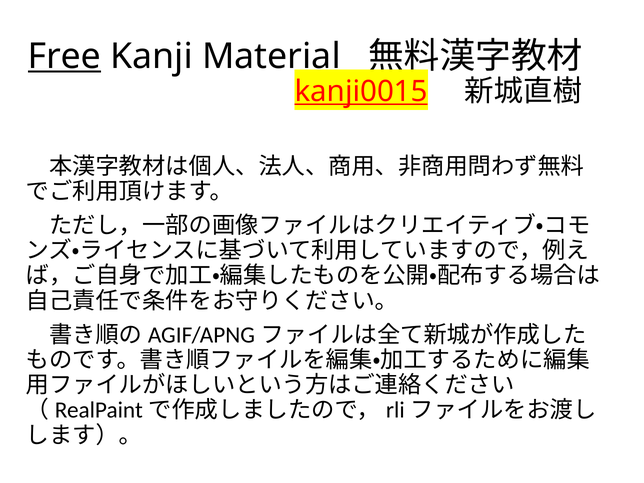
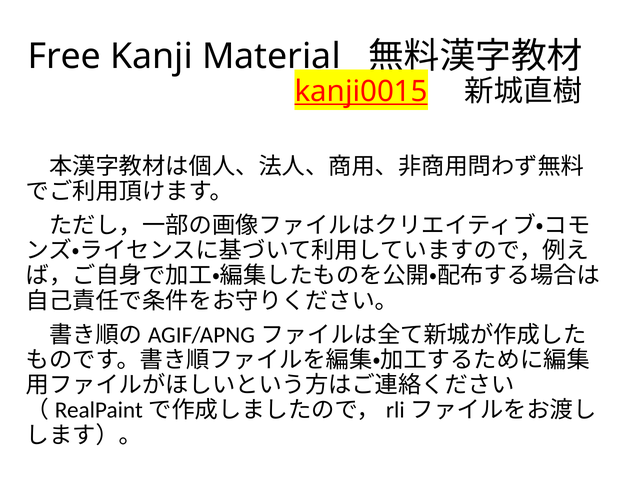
Free underline: present -> none (64, 56)
